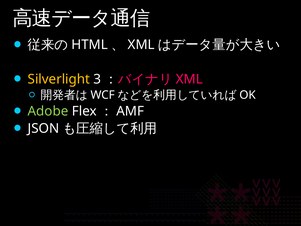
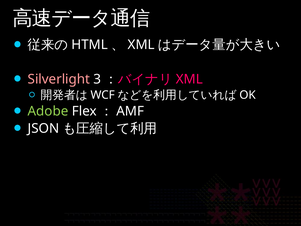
Silverlight colour: yellow -> pink (59, 79)
